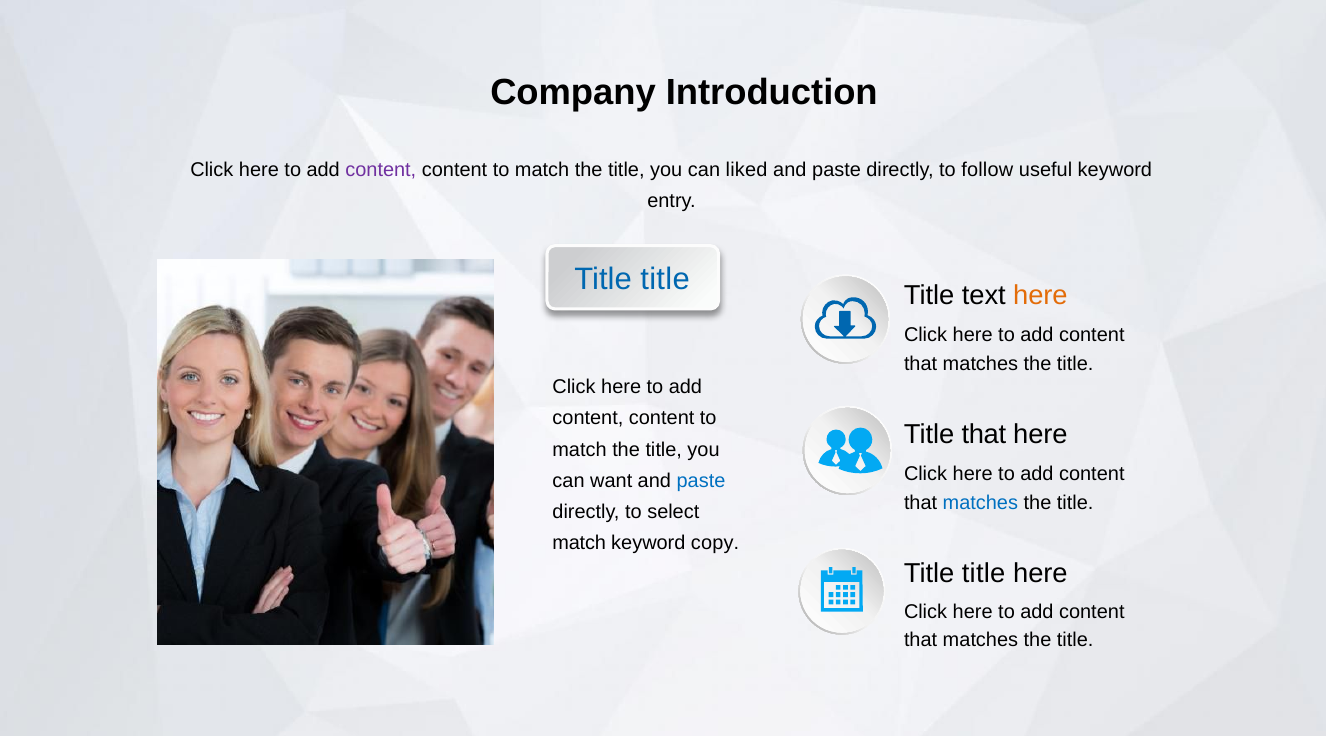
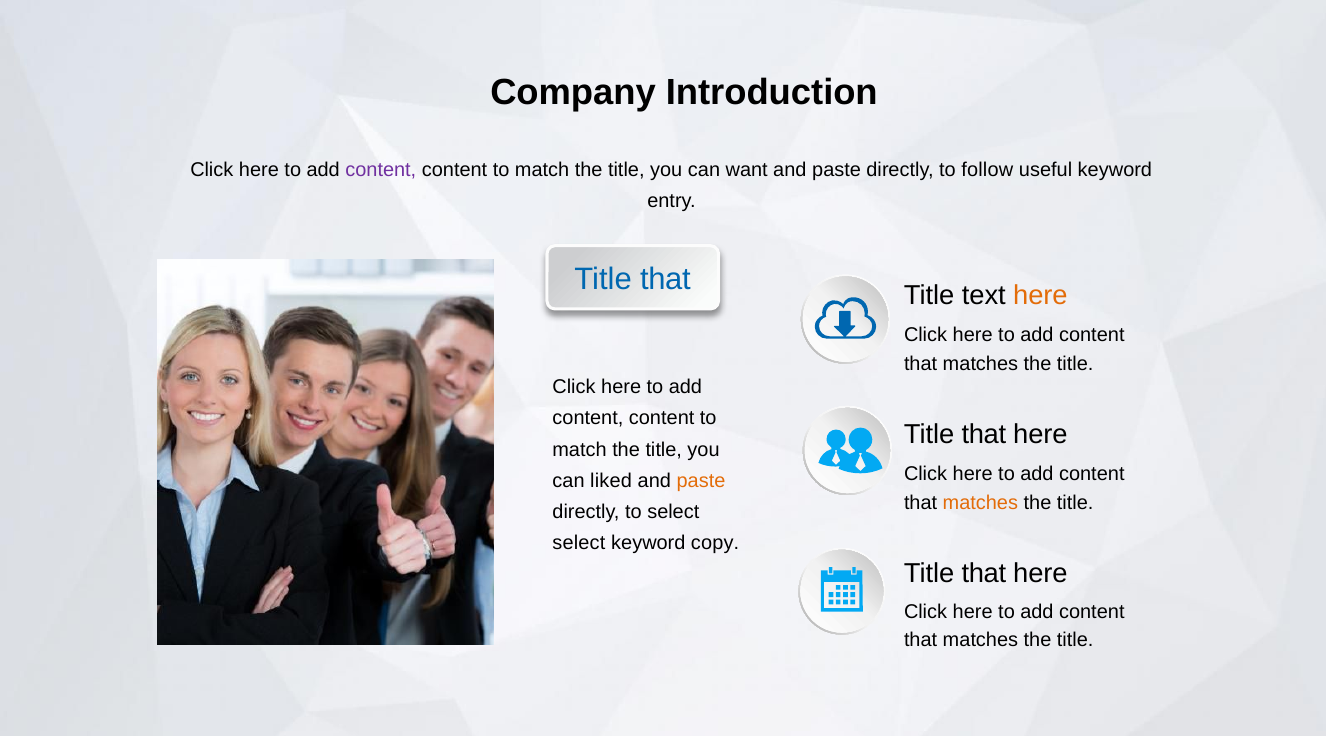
liked: liked -> want (747, 170)
title: title -> that (665, 279)
want: want -> liked (611, 481)
paste colour: blue -> orange (701, 481)
matches colour: blue -> orange (980, 503)
match: match -> select (579, 543)
title: title -> that (984, 574)
